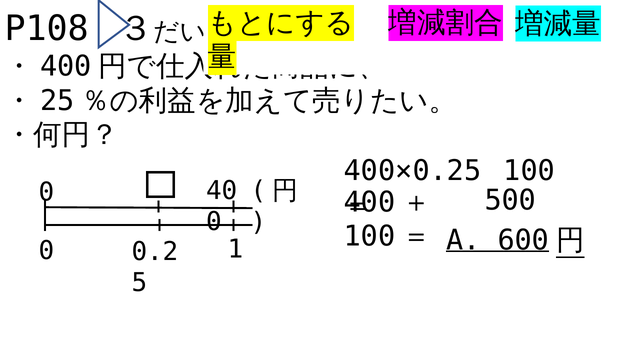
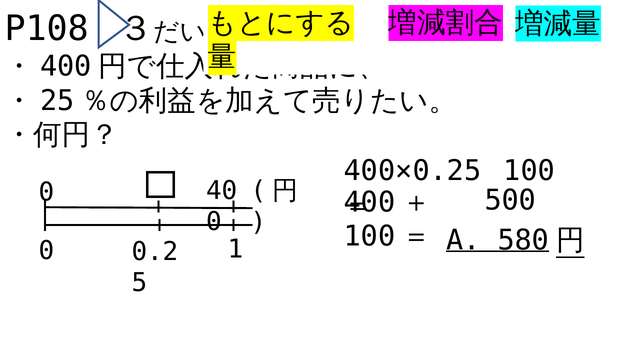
600: 600 -> 580 (523, 241)
